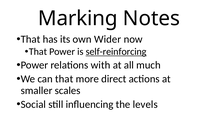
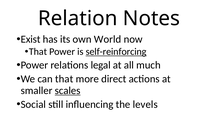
Marking: Marking -> Relation (78, 18)
That: That -> Exist (31, 39)
Wider: Wider -> World (108, 39)
with: with -> legal (101, 65)
scales underline: none -> present (68, 90)
